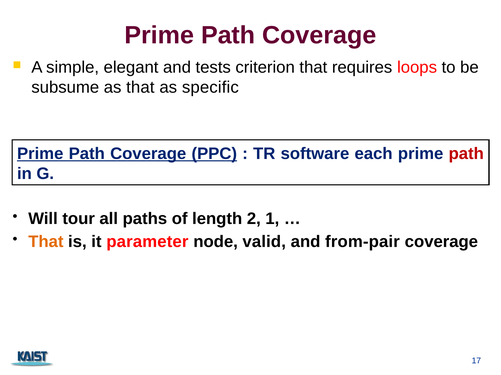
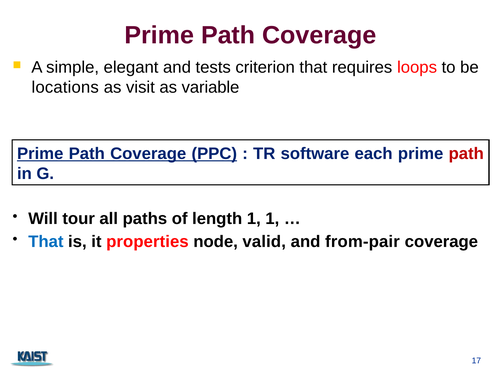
subsume: subsume -> locations (65, 88)
as that: that -> visit (140, 88)
specific: specific -> variable (211, 88)
length 2: 2 -> 1 (254, 219)
That colour: orange -> blue (46, 242)
parameter: parameter -> properties (147, 242)
